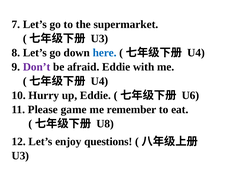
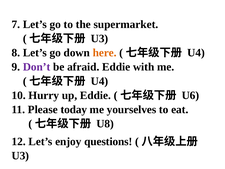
here colour: blue -> orange (105, 53)
game: game -> today (74, 109)
remember: remember -> yourselves (132, 109)
